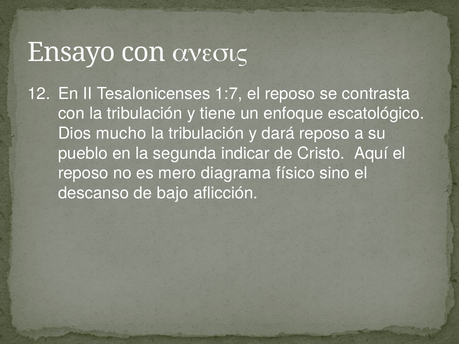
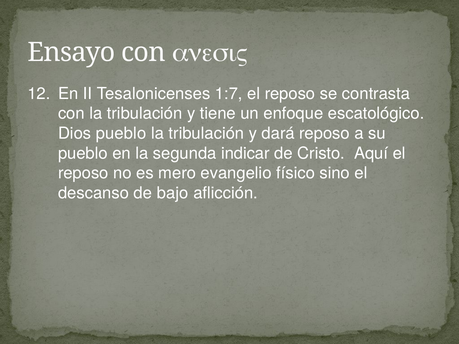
Dios mucho: mucho -> pueblo (121, 133)
diagrama: diagrama -> evangelio (236, 173)
